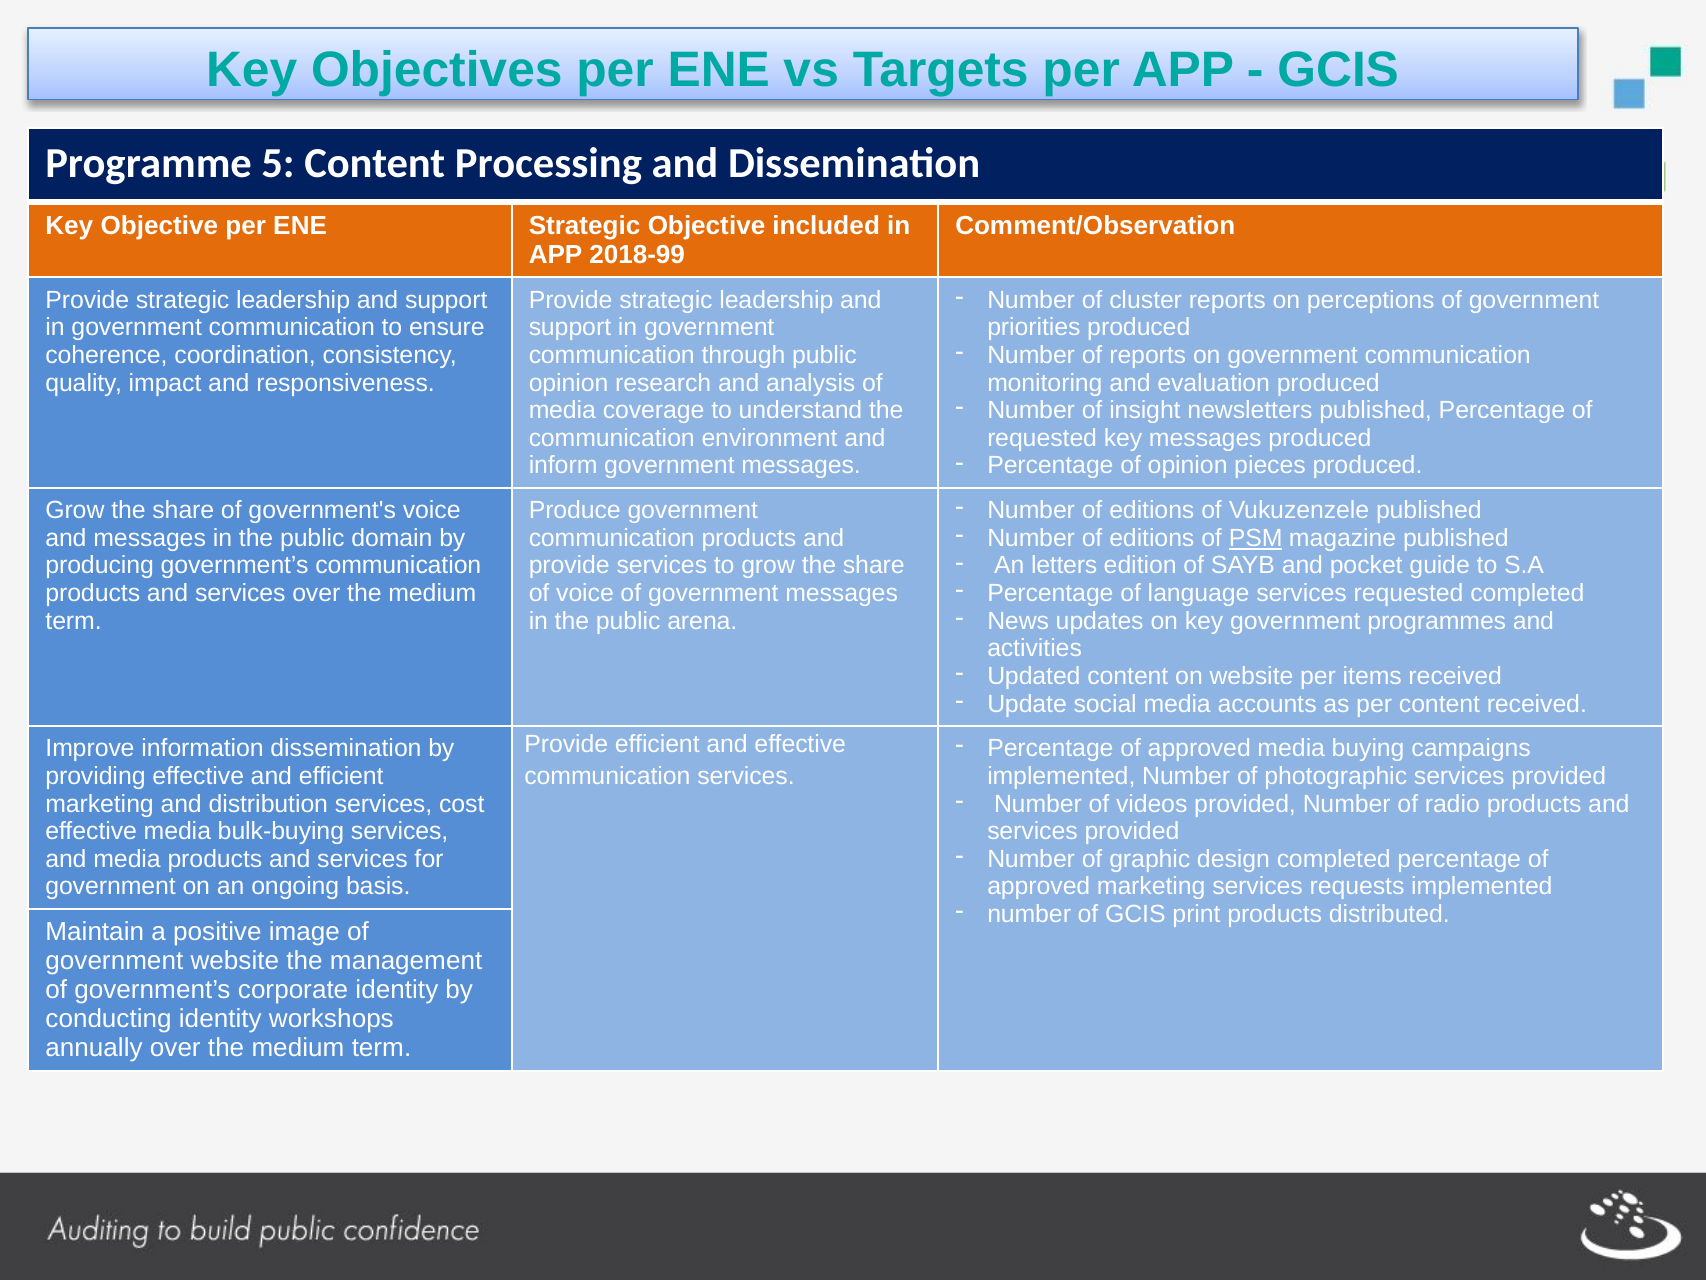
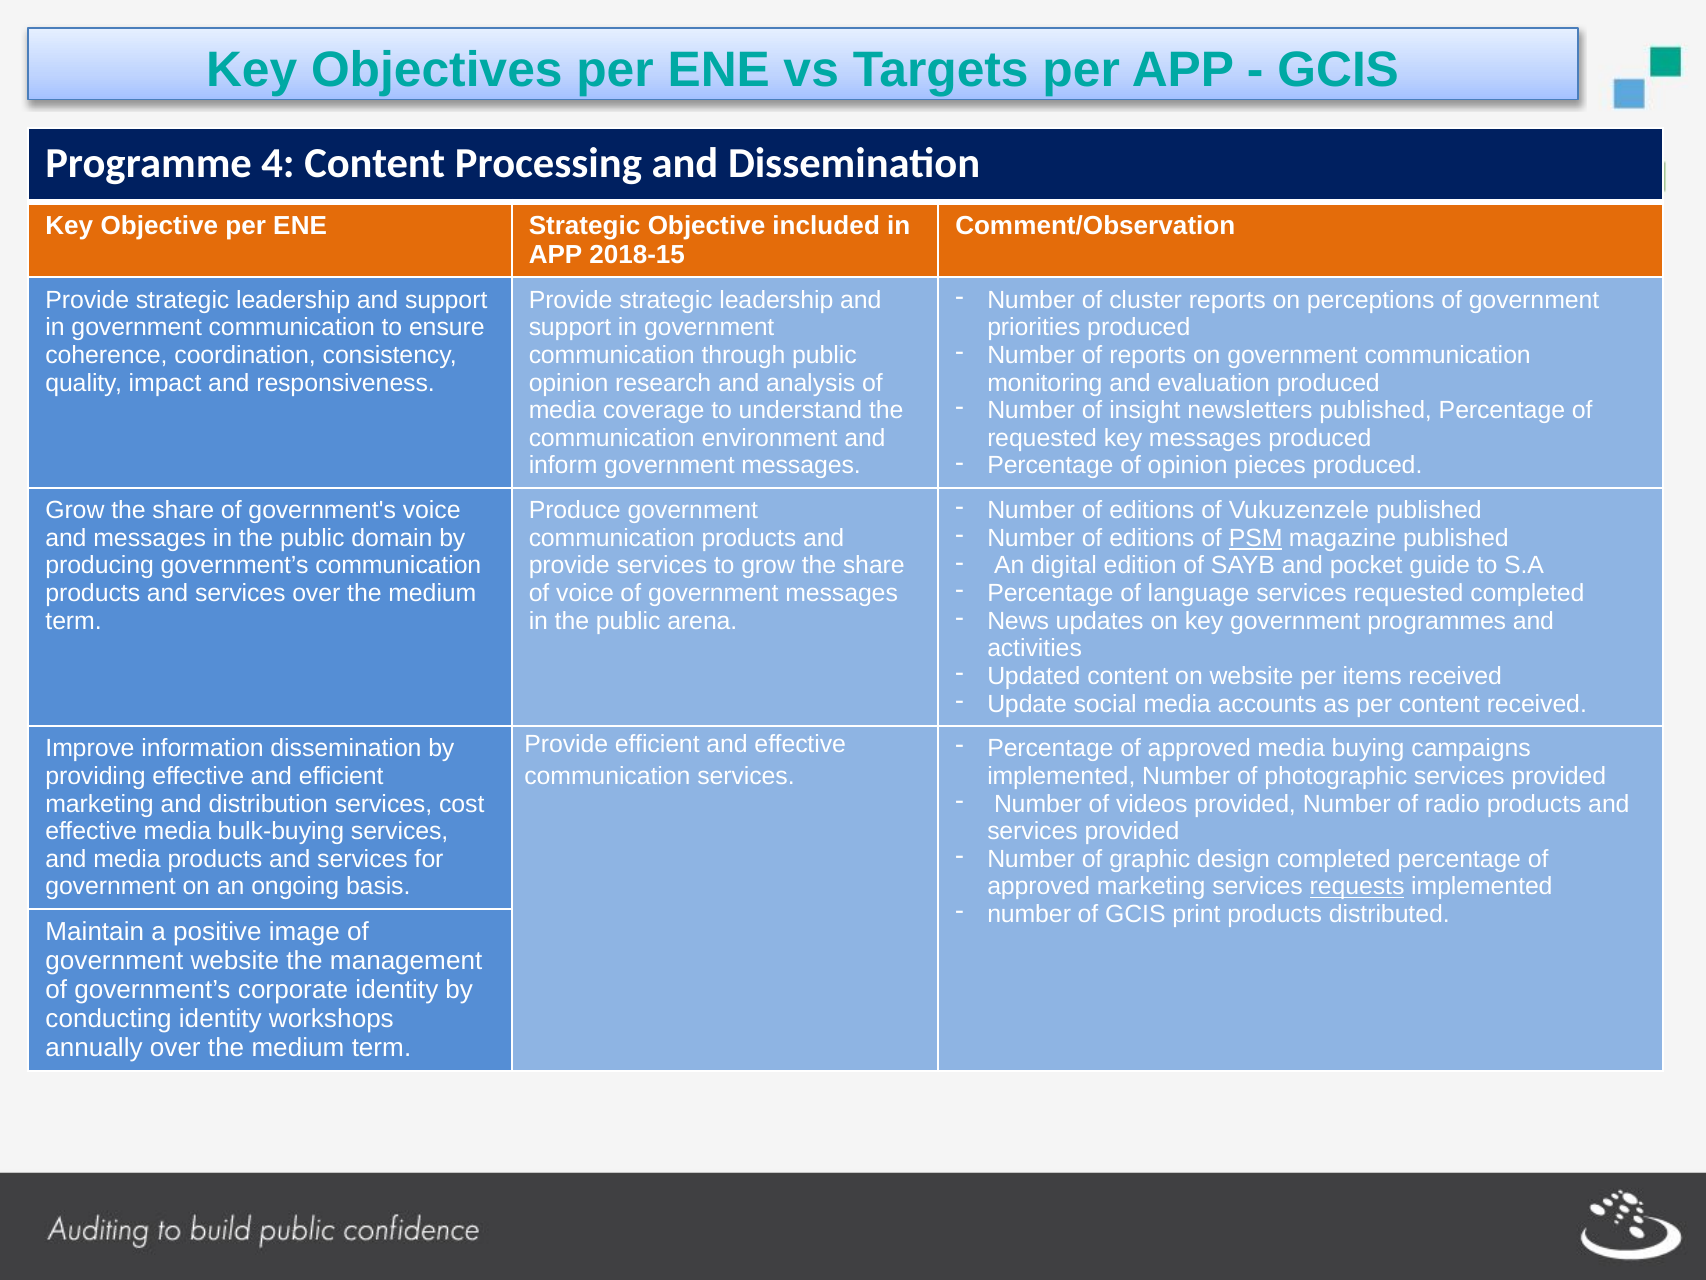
5: 5 -> 4 (278, 163)
2018-99: 2018-99 -> 2018-15 (637, 255)
letters: letters -> digital (1064, 566)
requests underline: none -> present (1357, 886)
